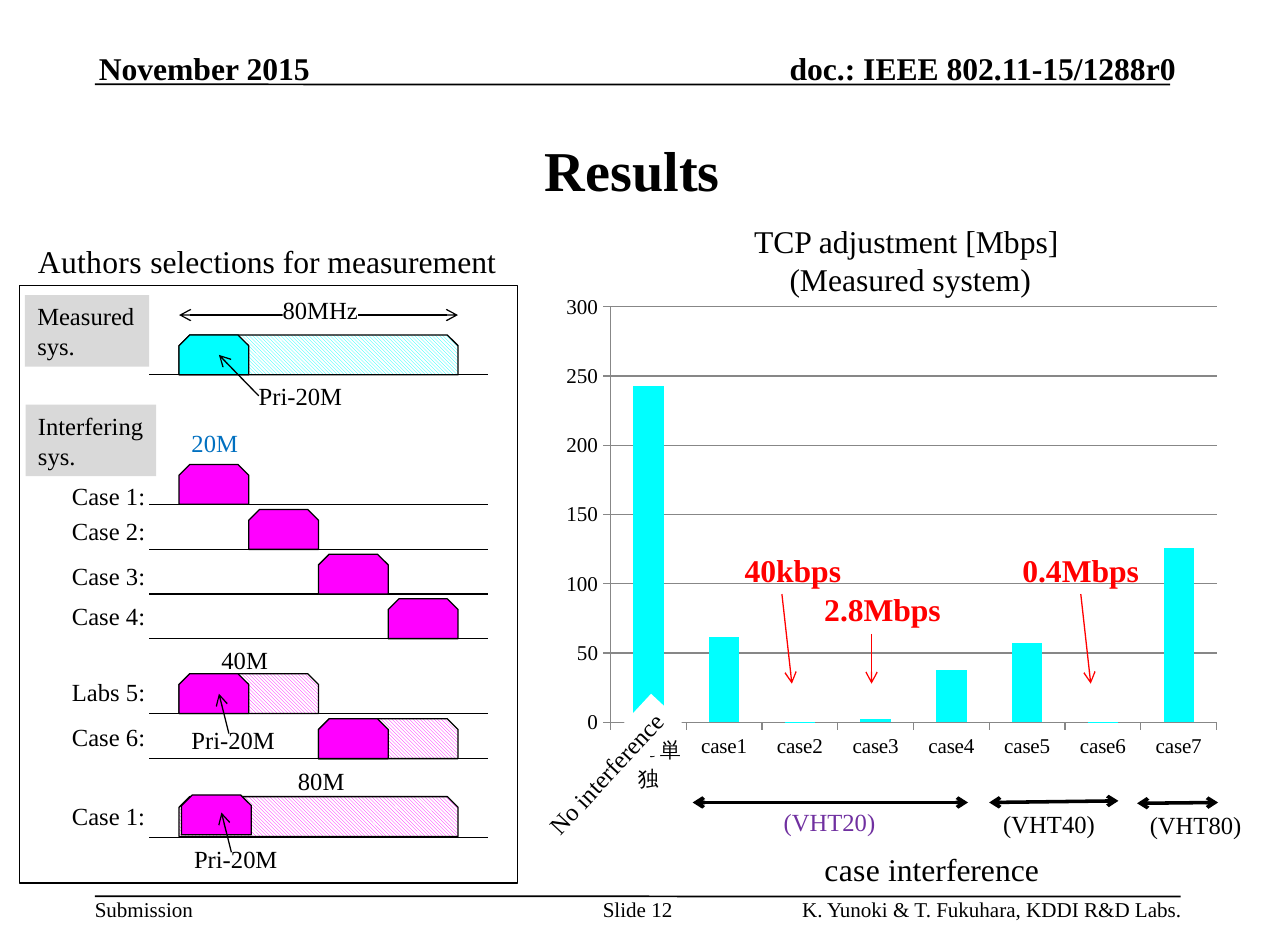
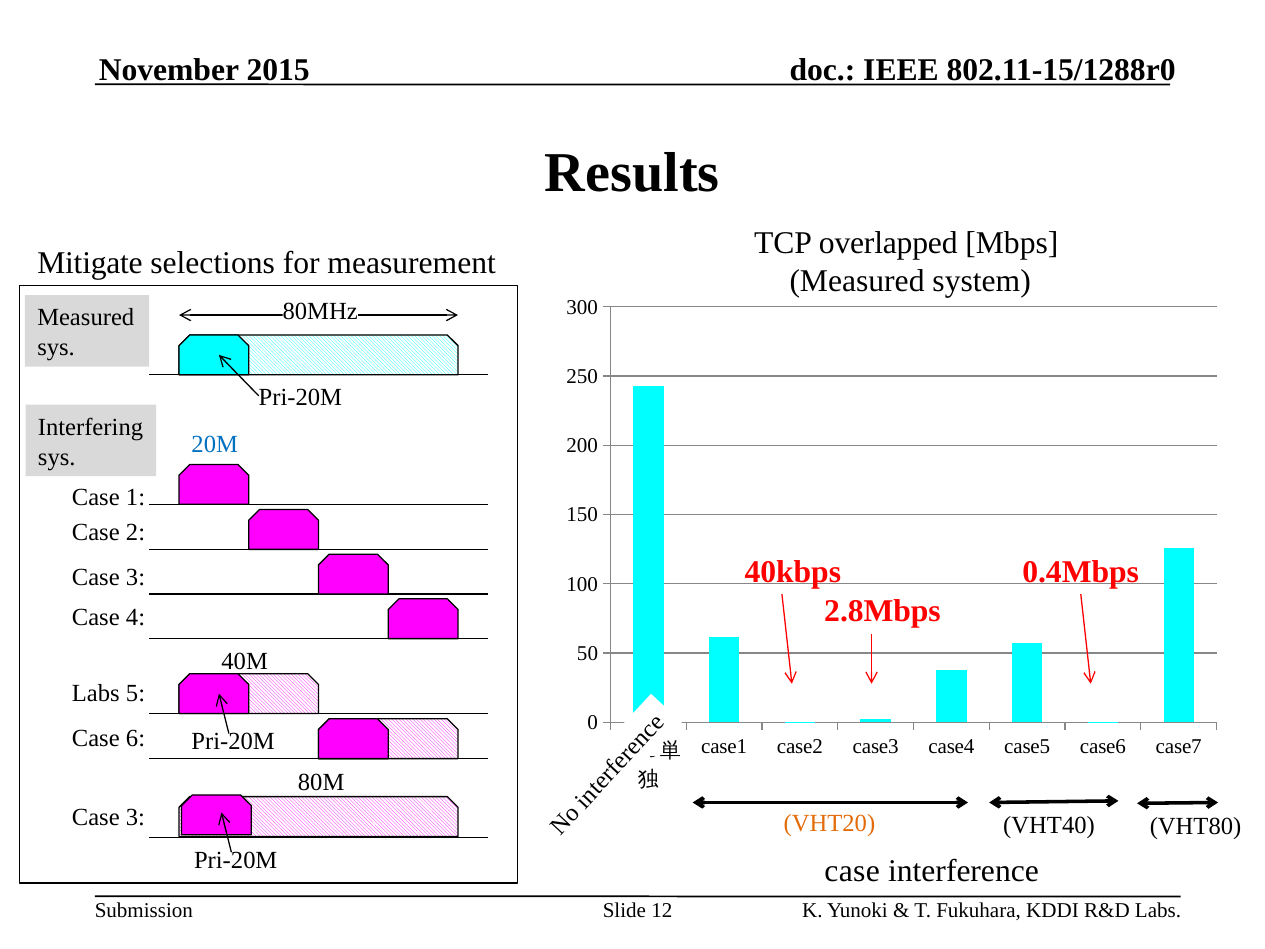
adjustment: adjustment -> overlapped (888, 243)
Authors: Authors -> Mitigate (90, 263)
1: 1 -> 3 (135, 817)
VHT20 colour: purple -> orange (829, 823)
